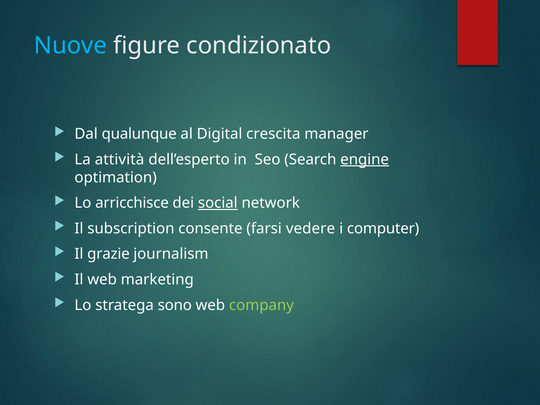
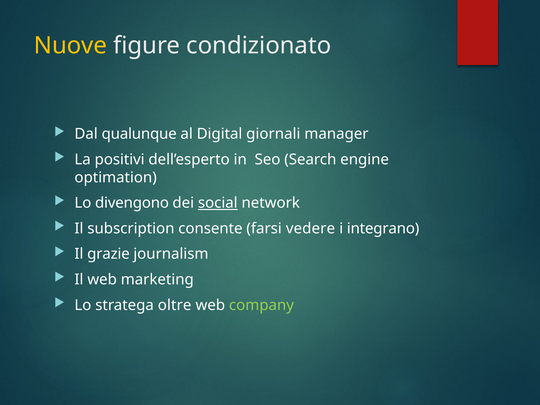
Nuove colour: light blue -> yellow (70, 46)
crescita: crescita -> giornali (273, 134)
attività: attività -> positivi (120, 159)
engine underline: present -> none (365, 159)
arricchisce: arricchisce -> divengono (132, 203)
computer: computer -> integrano (383, 229)
sono: sono -> oltre (175, 305)
